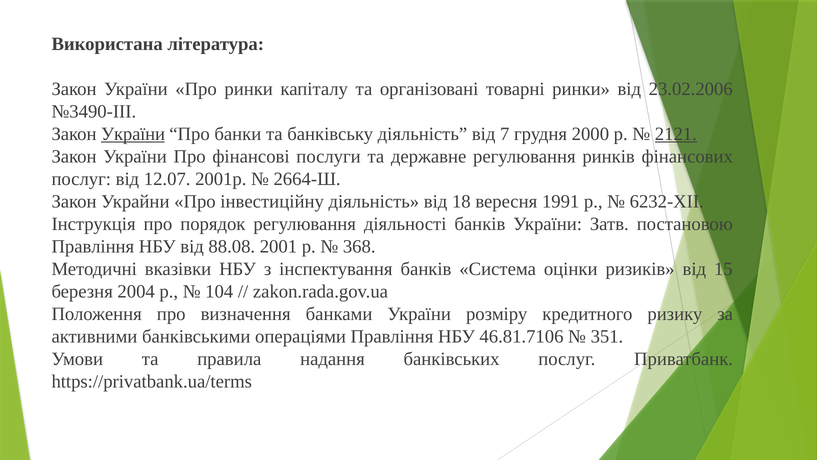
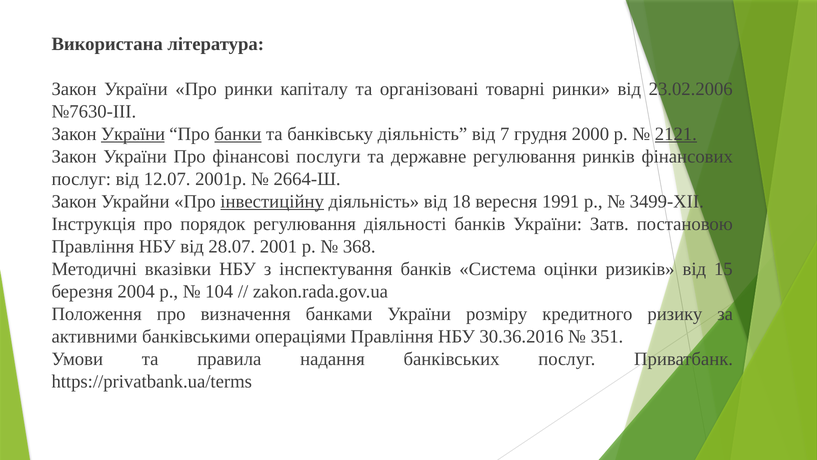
№3490-ІІІ: №3490-ІІІ -> №7630-ІІІ (94, 111)
банки underline: none -> present (238, 134)
інвестиційну underline: none -> present (272, 201)
6232-XII: 6232-XII -> 3499-XII (667, 201)
88.08: 88.08 -> 28.07 (232, 246)
46.81.7106: 46.81.7106 -> 30.36.2016 (521, 336)
